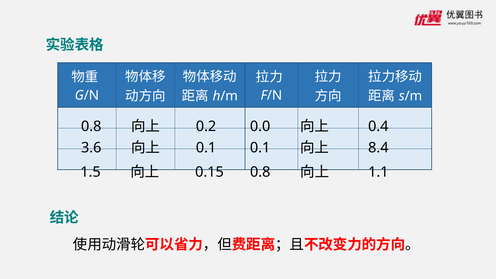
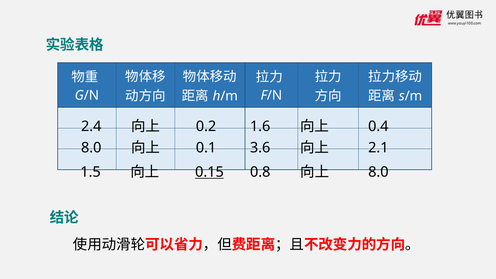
0.8: 0.8 -> 2.4 (91, 126)
0.0: 0.0 -> 1.6 (260, 126)
3.6: 3.6 -> 8.0 (91, 148)
0.1 0.1: 0.1 -> 3.6 (260, 148)
8.4: 8.4 -> 2.1 (378, 148)
0.15 underline: none -> present (209, 172)
1.1: 1.1 -> 8.0 (378, 172)
